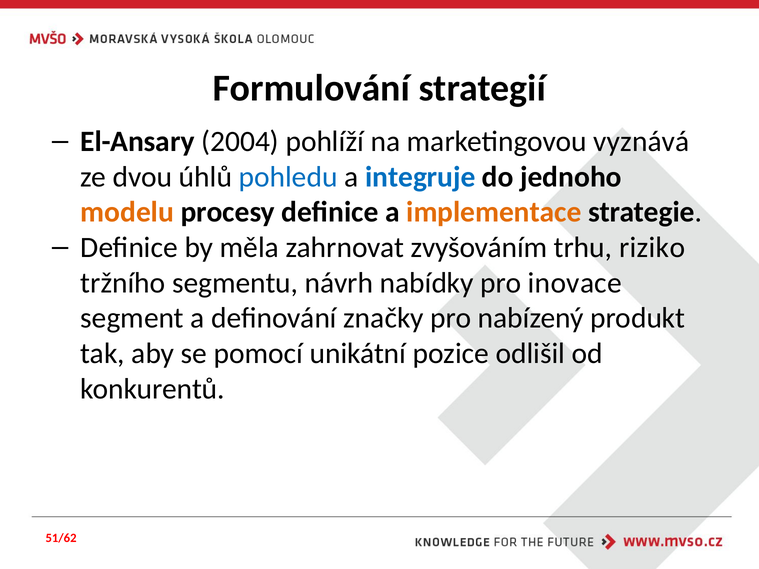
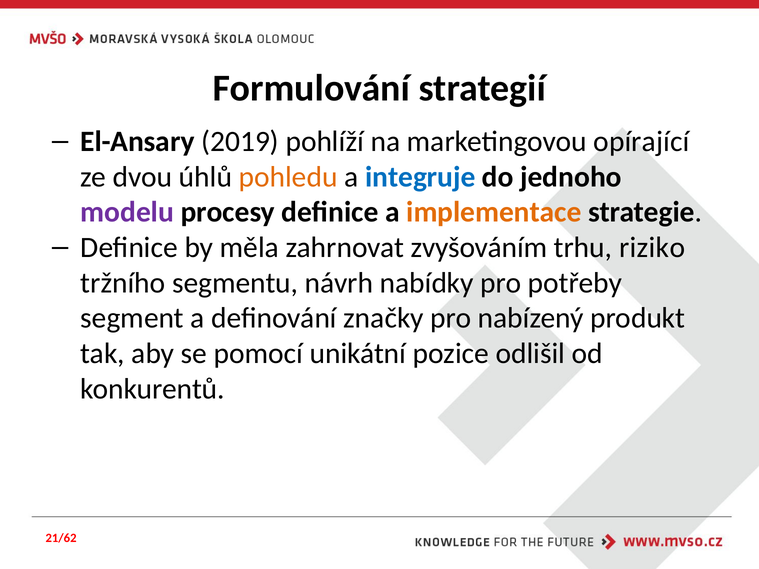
2004: 2004 -> 2019 (240, 142)
vyznává: vyznává -> opírající (641, 142)
pohledu colour: blue -> orange (288, 177)
modelu colour: orange -> purple (127, 212)
inovace: inovace -> potřeby (575, 283)
51/62: 51/62 -> 21/62 (61, 539)
